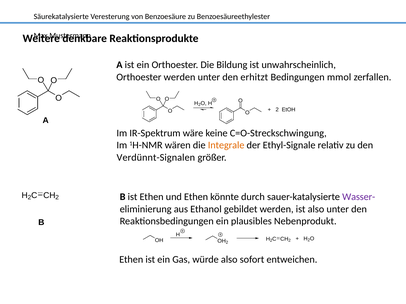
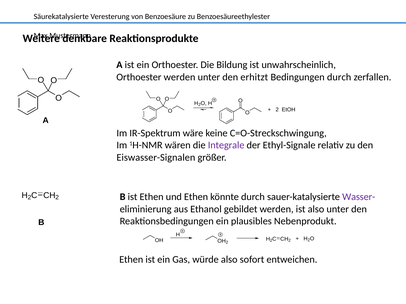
Bedingungen mmol: mmol -> durch (339, 77)
Integrale colour: orange -> purple (226, 145)
Verdünnt-Signalen: Verdünnt-Signalen -> Eiswasser-Signalen (156, 158)
